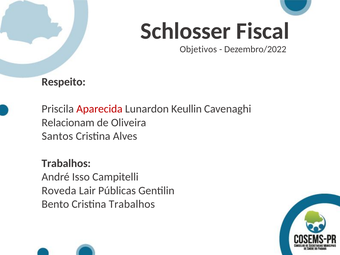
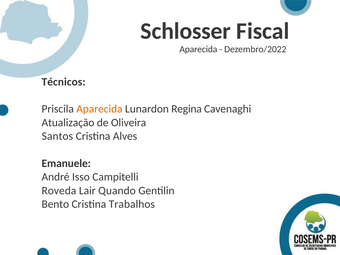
Objetivos: Objetivos -> Aparecida (198, 49)
Respeito: Respeito -> Técnicos (64, 82)
Aparecida colour: red -> orange (99, 109)
Keullin: Keullin -> Regina (187, 109)
Relacionam: Relacionam -> Atualização (68, 123)
Trabalhos: Trabalhos -> Emanuele (66, 163)
Públicas: Públicas -> Quando (117, 191)
